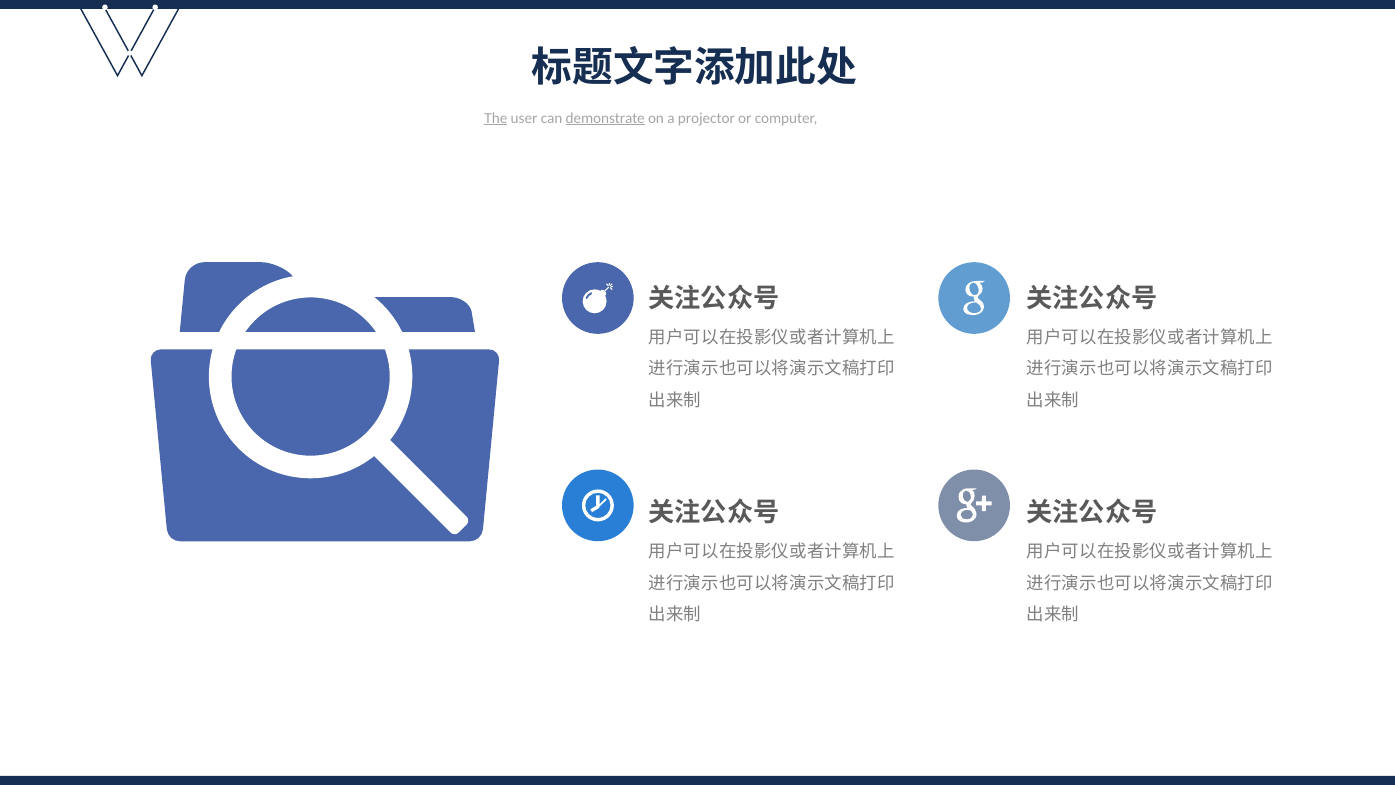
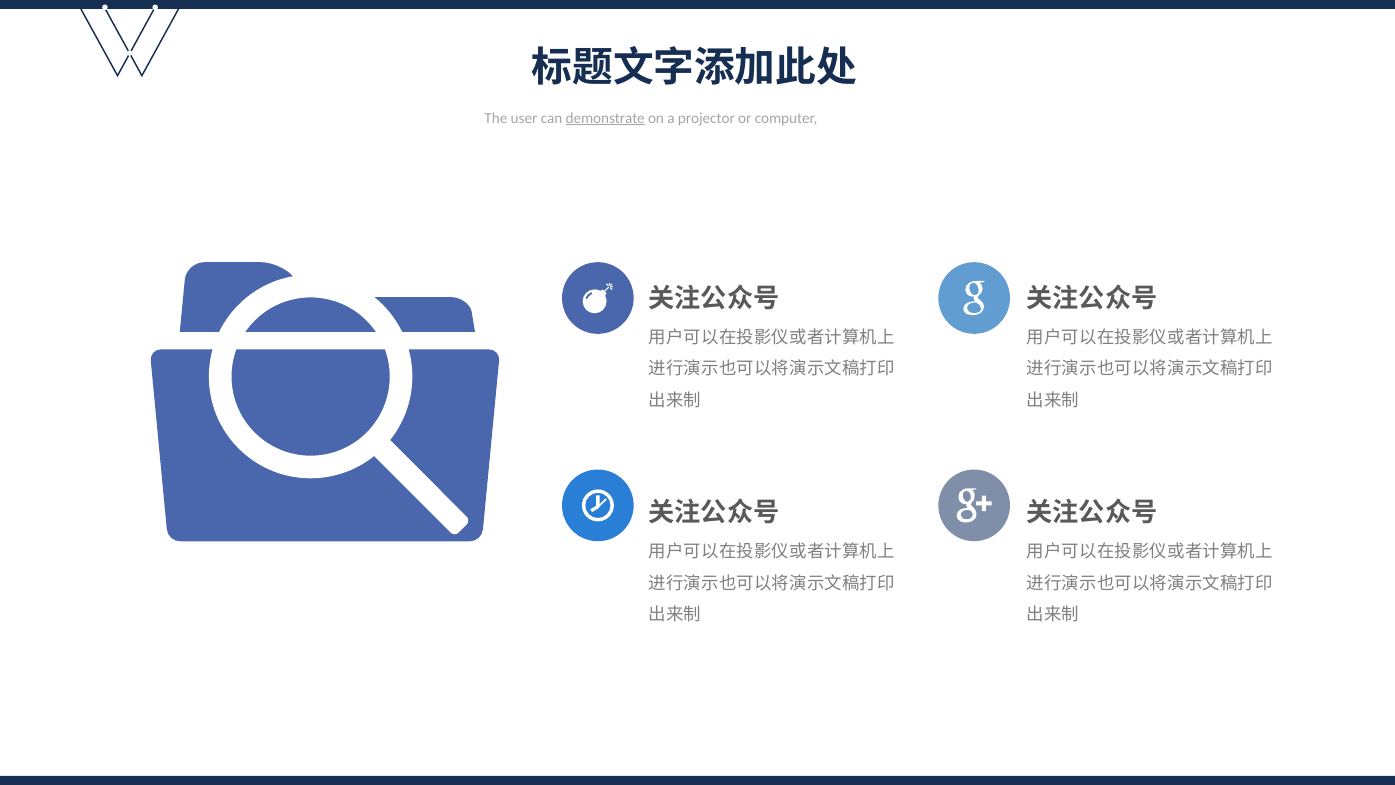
The underline: present -> none (496, 118)
